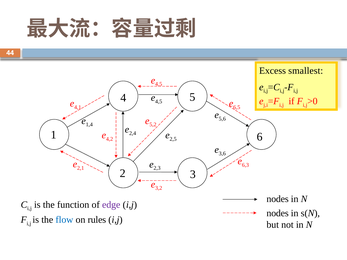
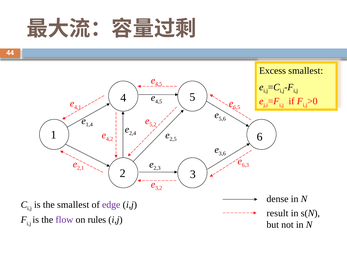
nodes: nodes -> dense (278, 199)
the function: function -> smallest (73, 205)
nodes: nodes -> result (277, 213)
flow colour: blue -> purple (64, 220)
